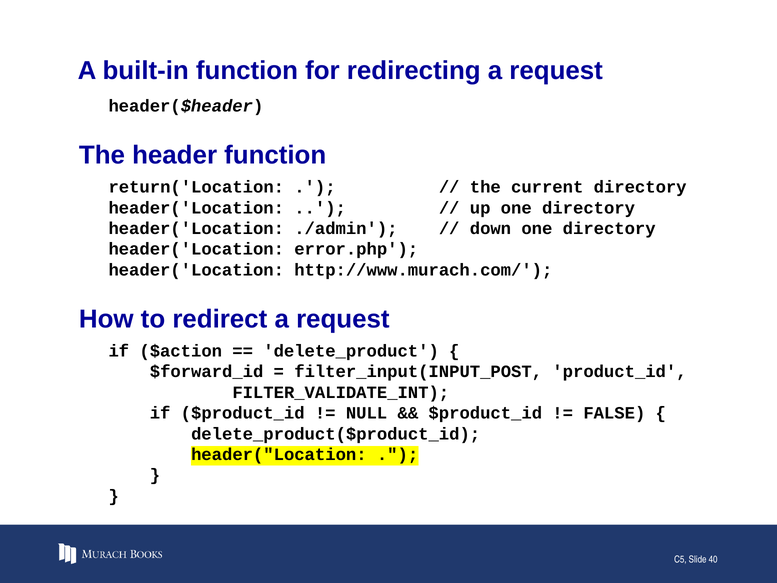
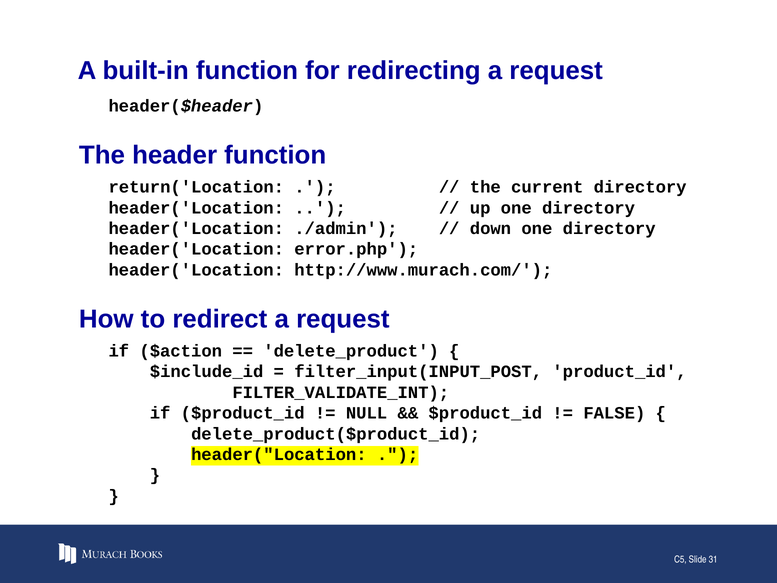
$forward_id: $forward_id -> $include_id (207, 372)
40: 40 -> 31 (713, 559)
